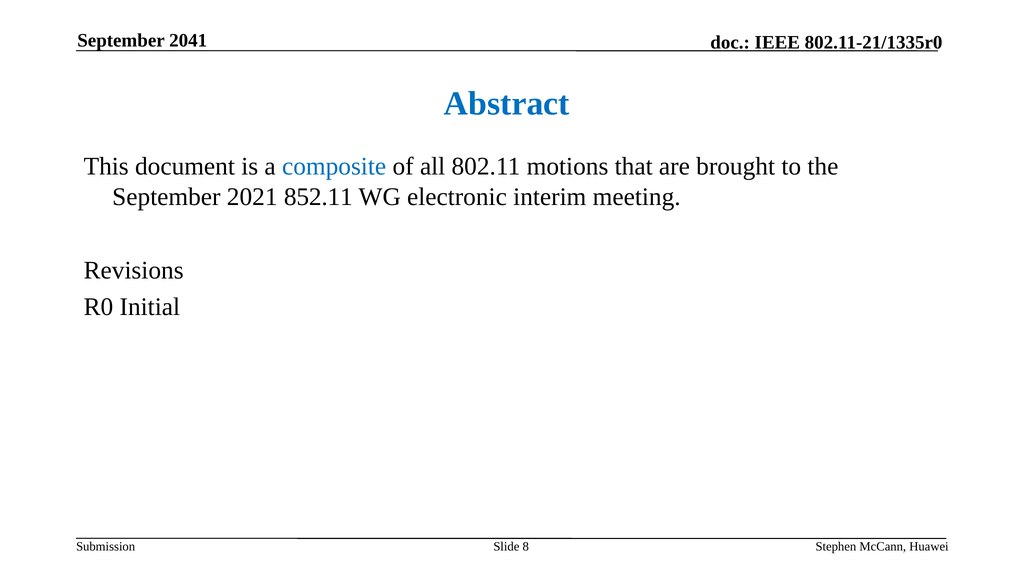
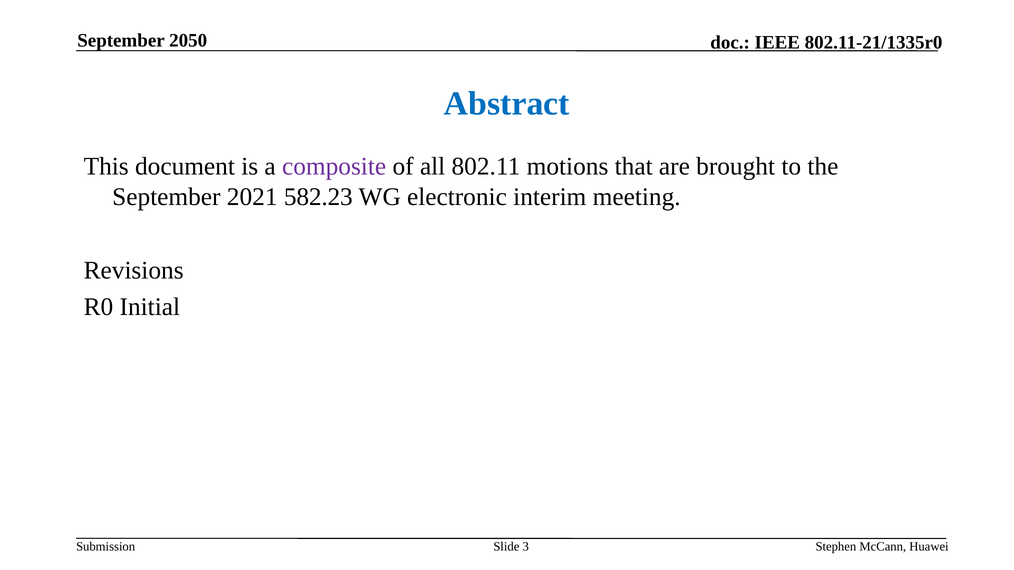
2041: 2041 -> 2050 (188, 40)
composite colour: blue -> purple (334, 166)
852.11: 852.11 -> 582.23 (318, 197)
8: 8 -> 3 (526, 547)
